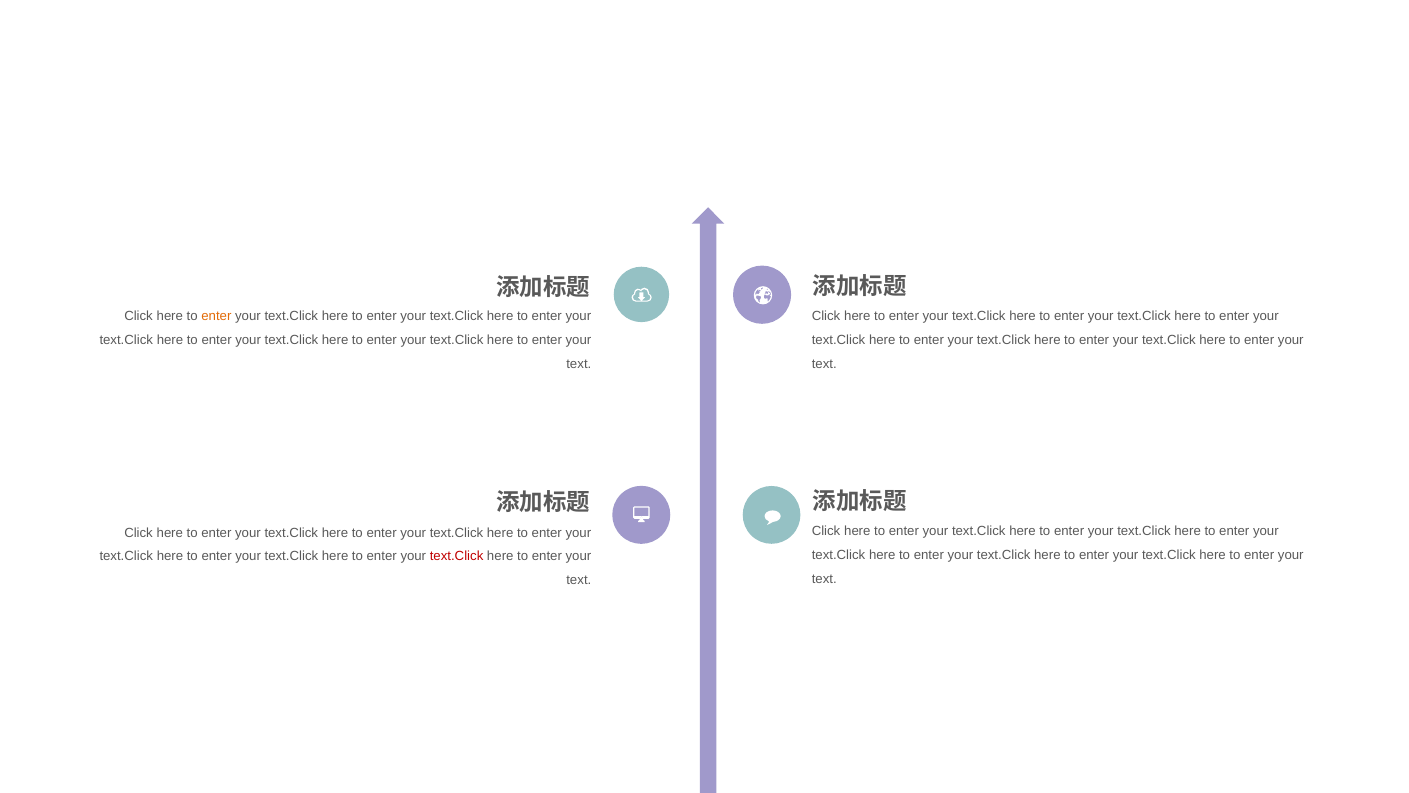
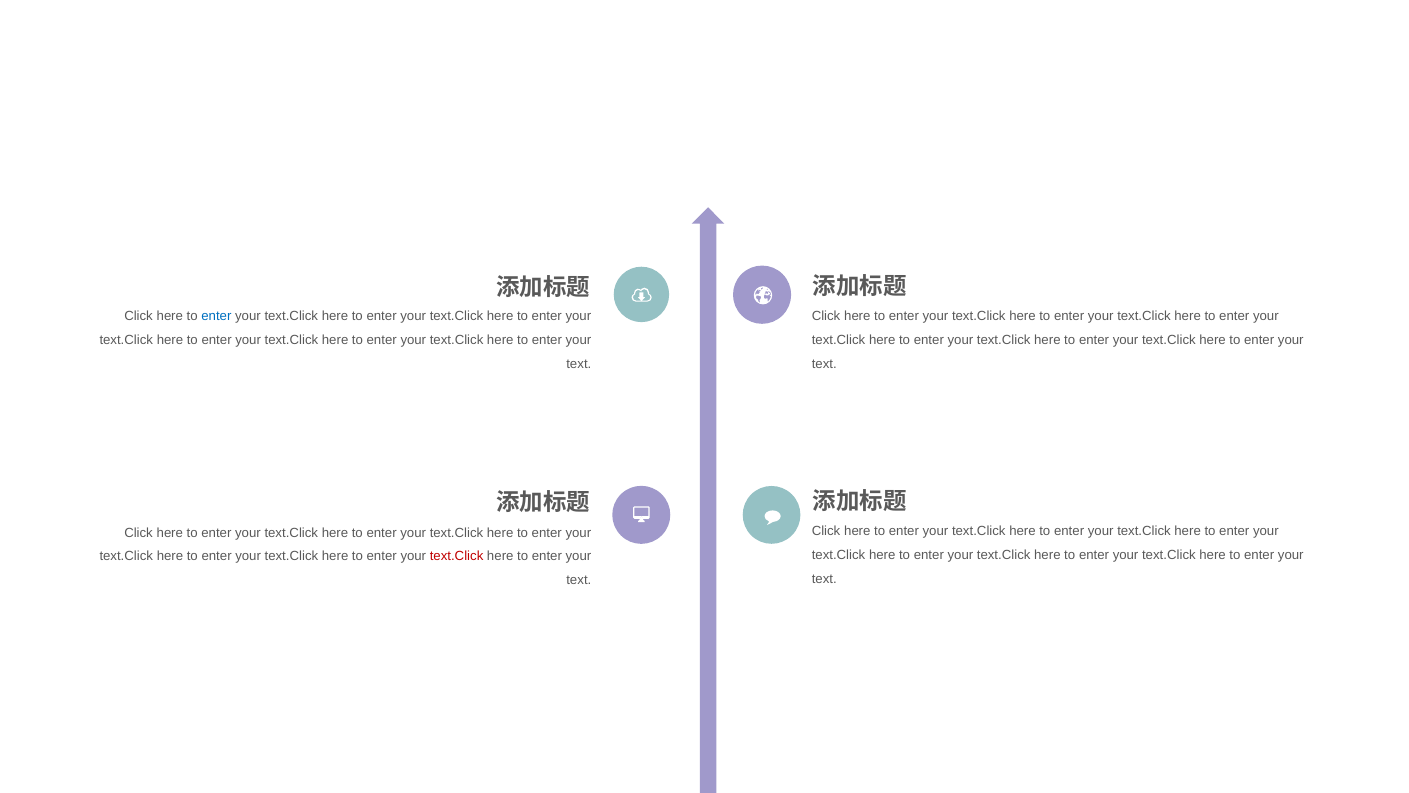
enter colour: orange -> blue (216, 316)
